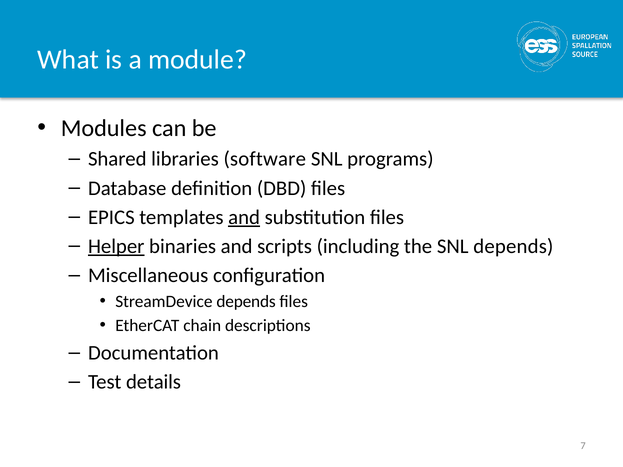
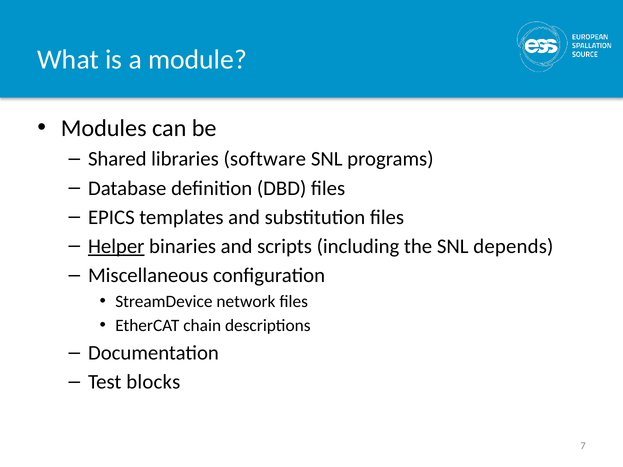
and underline: present -> none (244, 217)
StreamDevice depends: depends -> network (246, 302)
details: details -> blocks (153, 382)
